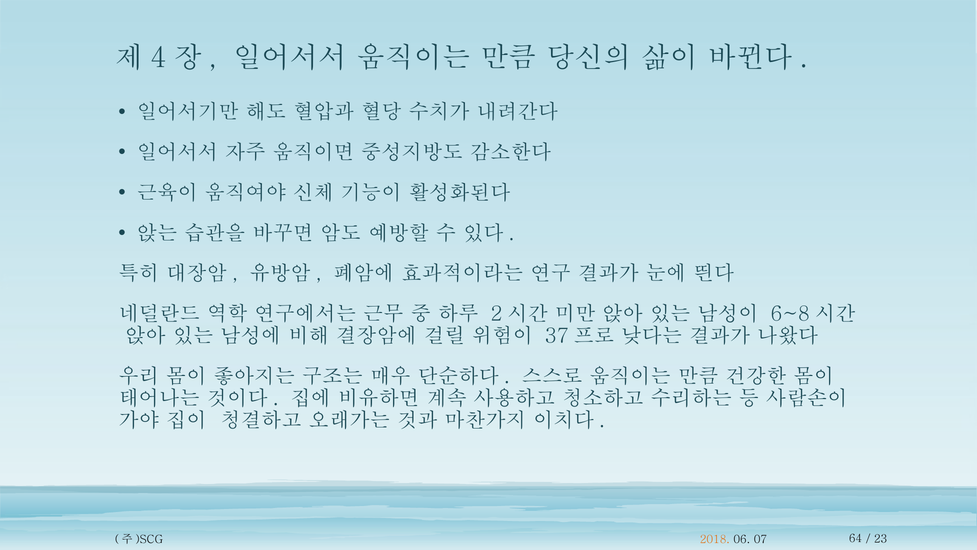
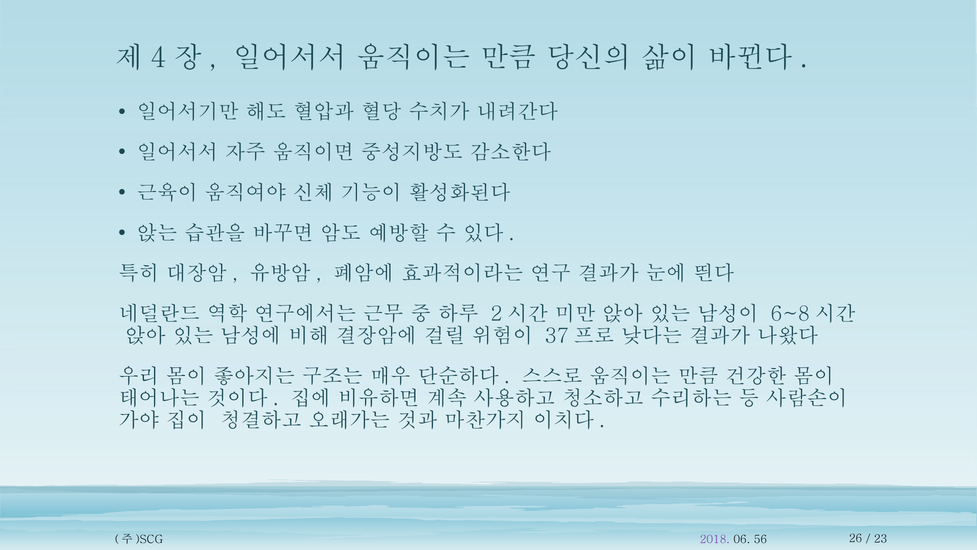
2018 colour: orange -> purple (715, 539)
07: 07 -> 56 (760, 539)
64: 64 -> 26 (856, 538)
